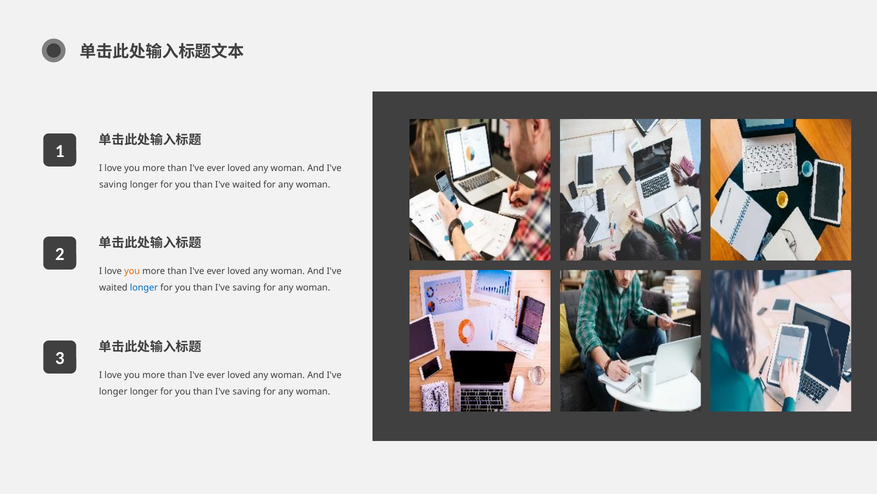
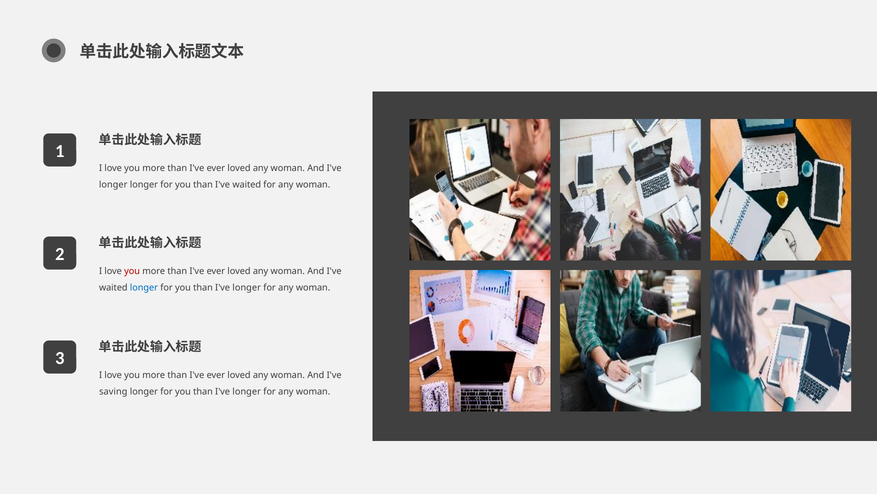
saving: saving -> longer (113, 184)
you colour: orange -> red (132, 271)
saving: saving -> longer (247, 287)
longer: longer -> saving (113, 391)
saving: saving -> longer (247, 391)
